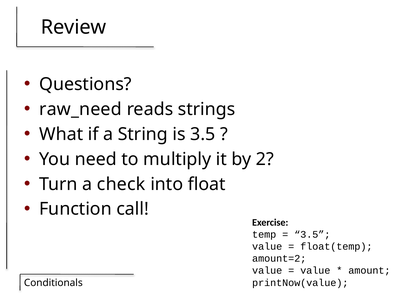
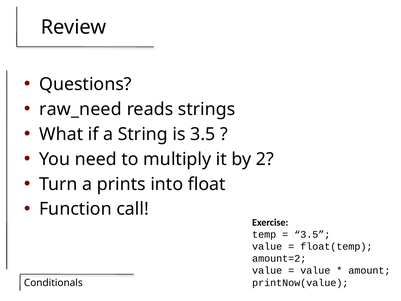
check: check -> prints (121, 184)
